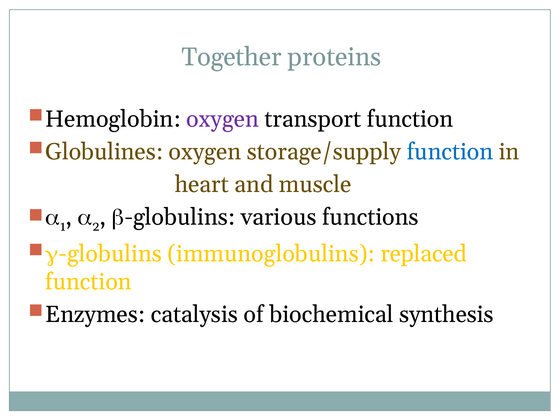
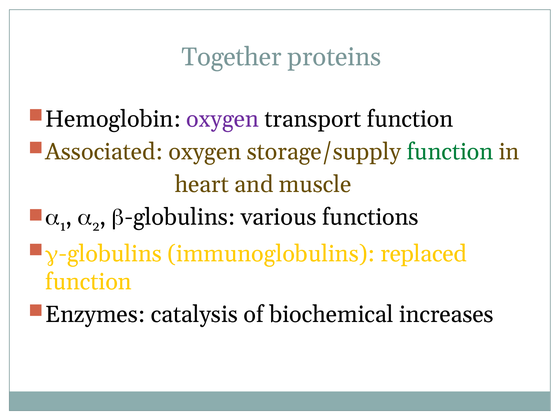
Globulines: Globulines -> Associated (104, 152)
function colour: blue -> green (450, 152)
synthesis: synthesis -> increases (446, 314)
